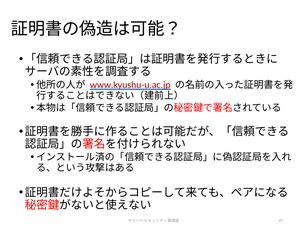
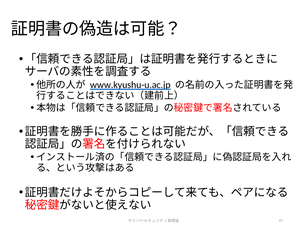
www.kyushu-u.ac.jp colour: red -> black (130, 85)
